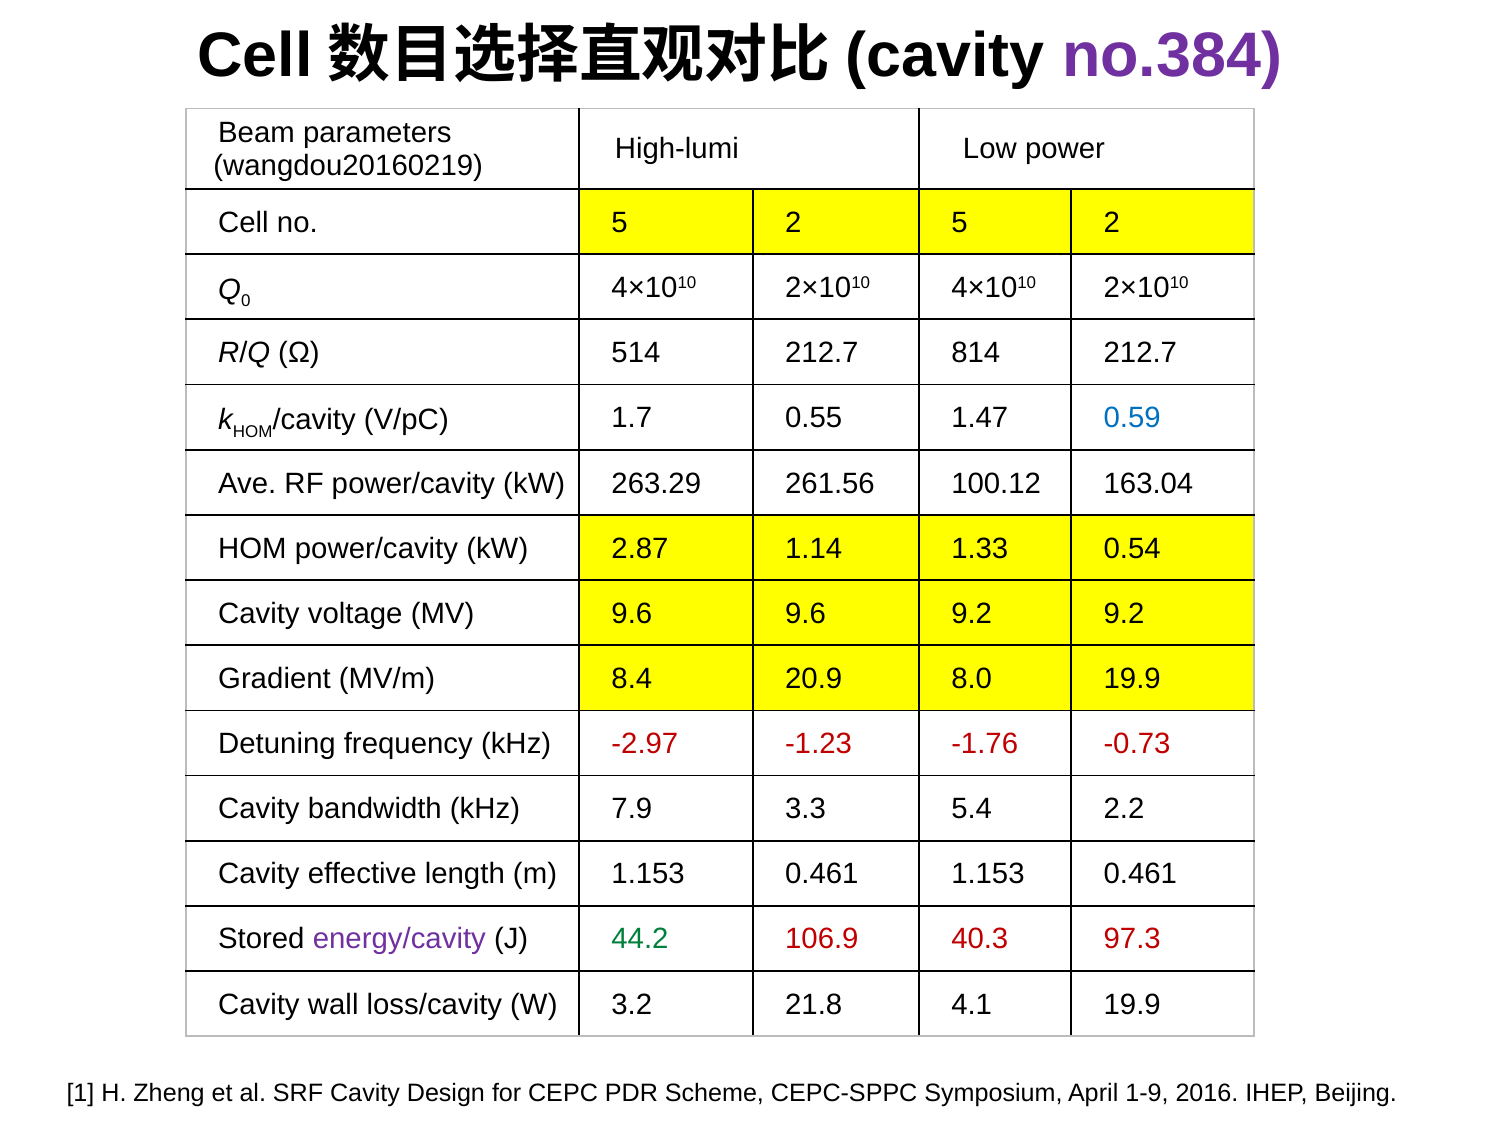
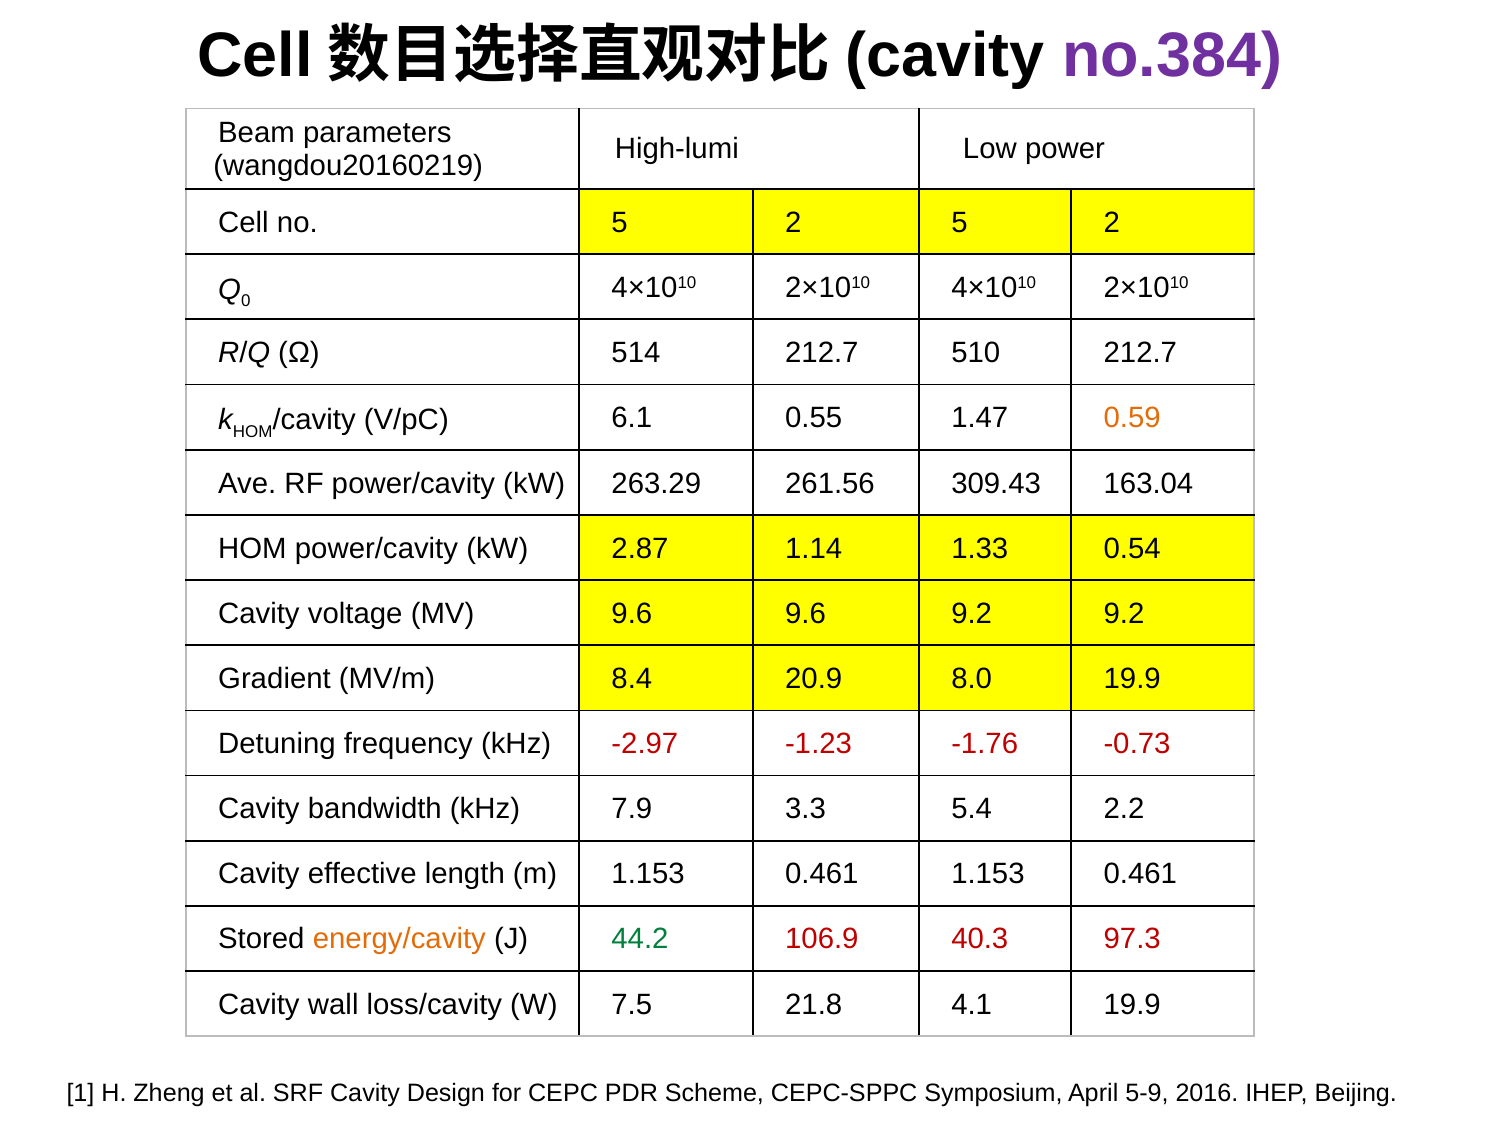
814: 814 -> 510 (976, 353)
1.7: 1.7 -> 6.1 (632, 418)
0.59 colour: blue -> orange (1132, 418)
100.12: 100.12 -> 309.43 (996, 483)
energy/cavity colour: purple -> orange (399, 939)
3.2: 3.2 -> 7.5 (632, 1004)
1-9: 1-9 -> 5-9 (1147, 1093)
